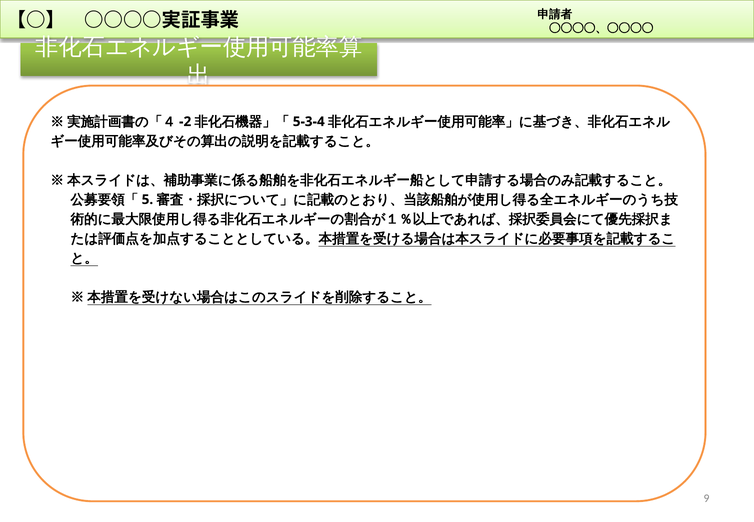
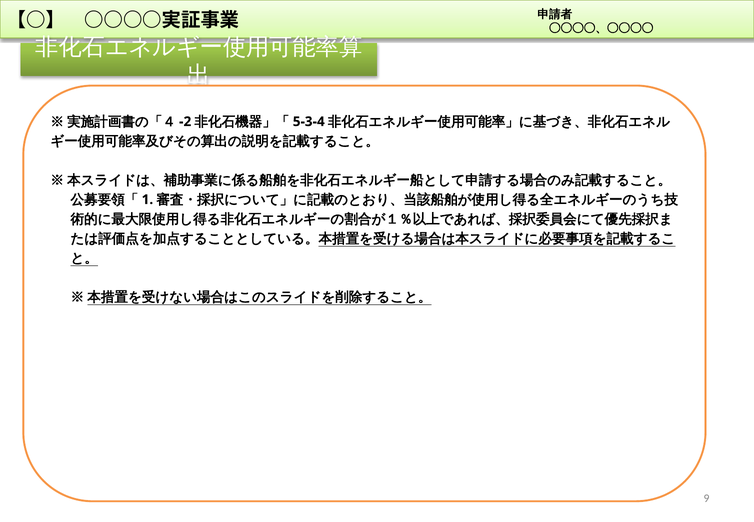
5: 5 -> 1 (147, 200)
